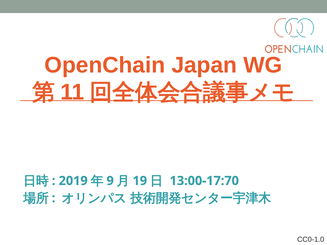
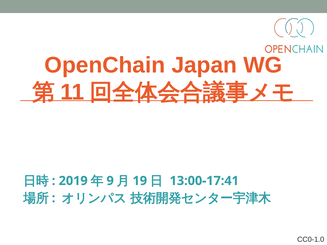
13:00-17:70: 13:00-17:70 -> 13:00-17:41 (204, 181)
